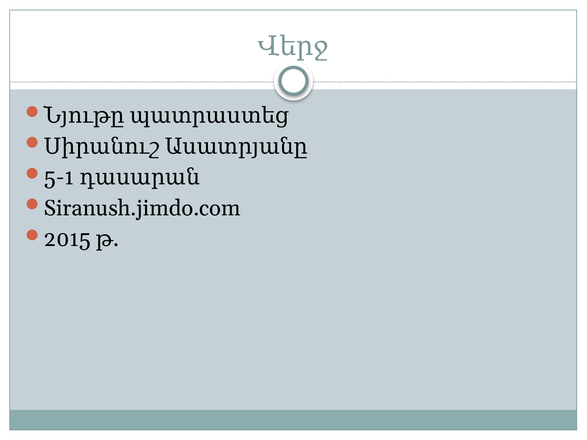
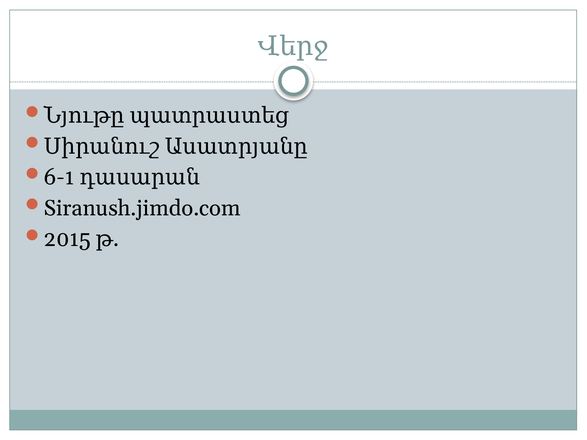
5-1: 5-1 -> 6-1 (59, 177)
